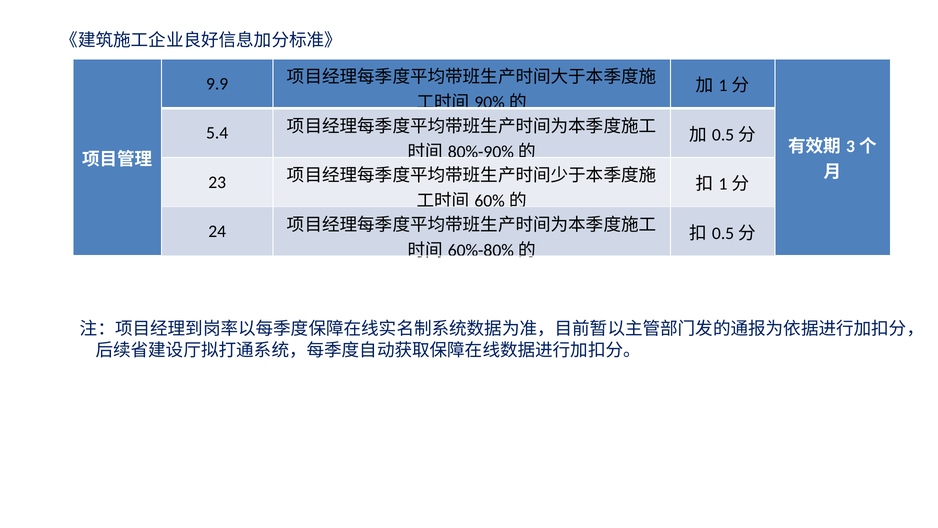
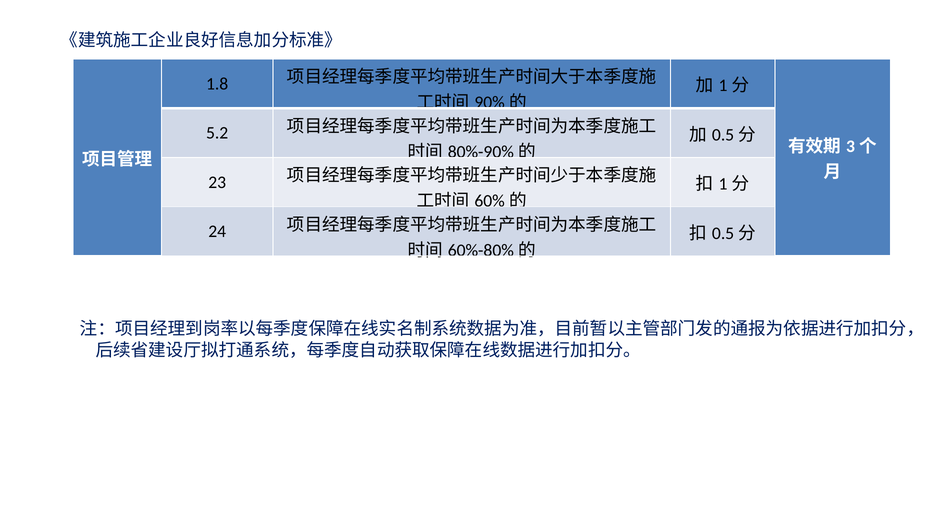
9.9: 9.9 -> 1.8 (217, 84)
5.4: 5.4 -> 5.2 (217, 133)
